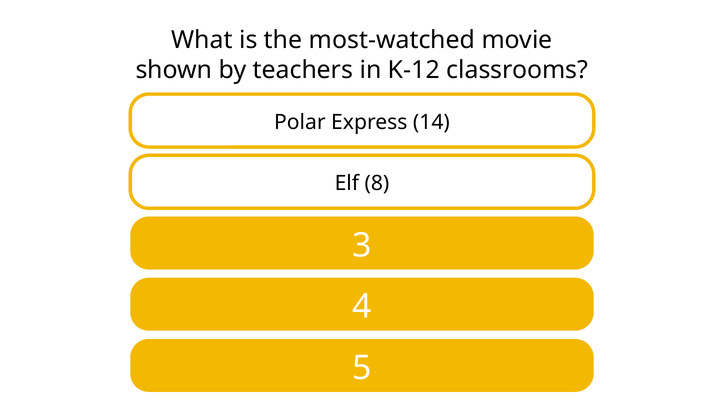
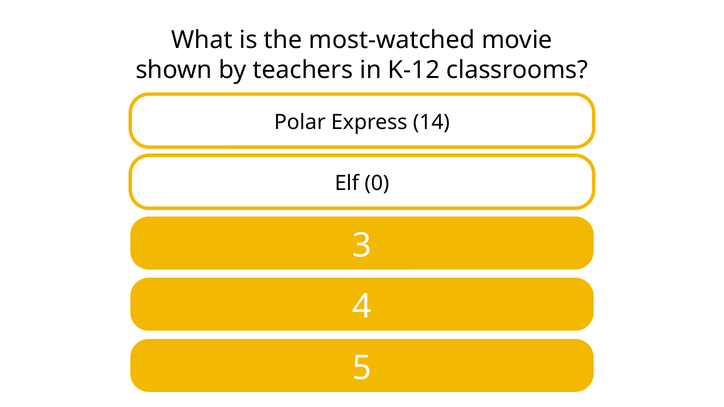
8: 8 -> 0 (377, 183)
